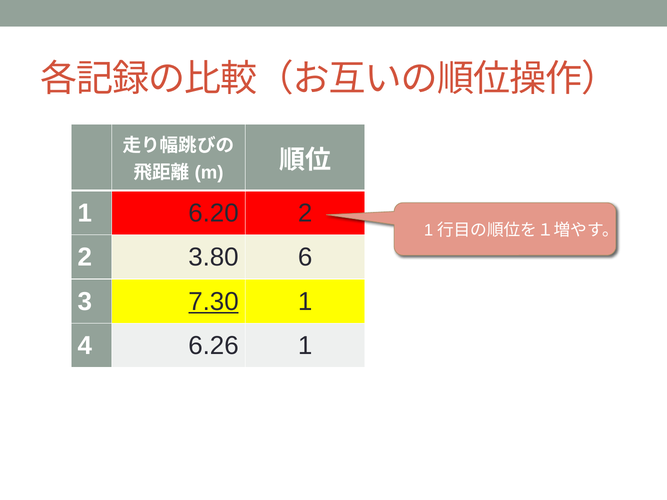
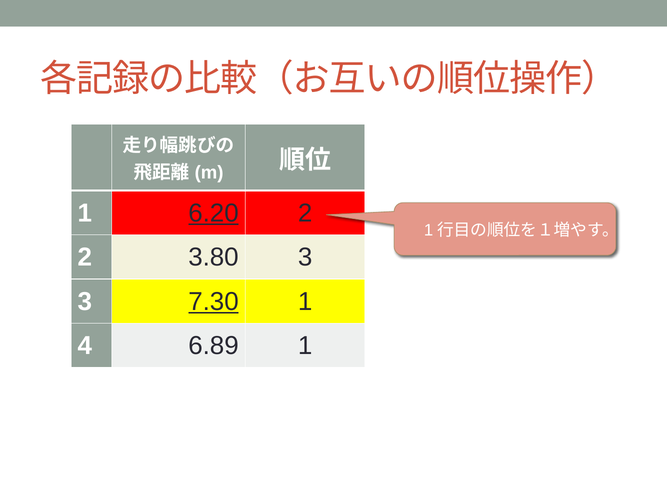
6.20 underline: none -> present (214, 213)
3.80 6: 6 -> 3 (305, 257)
6.26: 6.26 -> 6.89 (214, 346)
